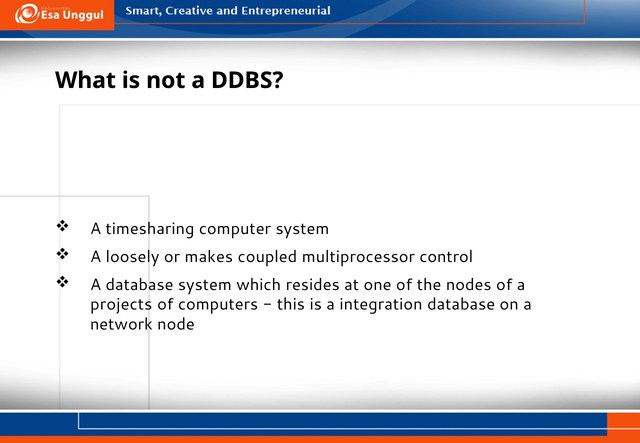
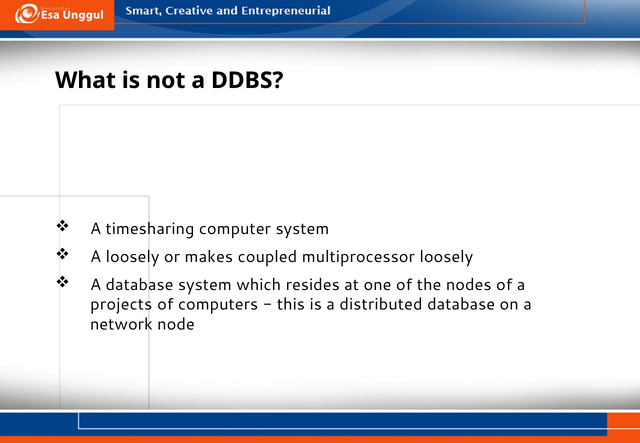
multiprocessor control: control -> loosely (446, 257)
integration: integration -> distributed (381, 305)
